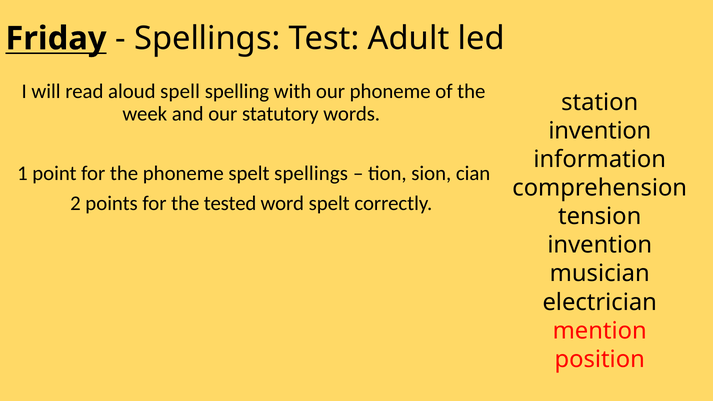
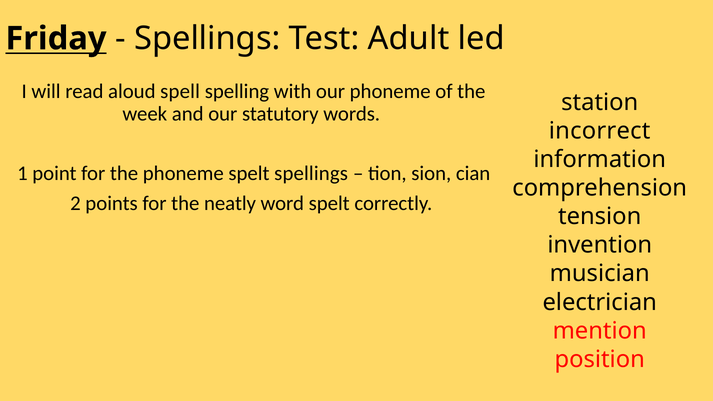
invention: invention -> incorrect (600, 131)
tested: tested -> neatly (230, 203)
